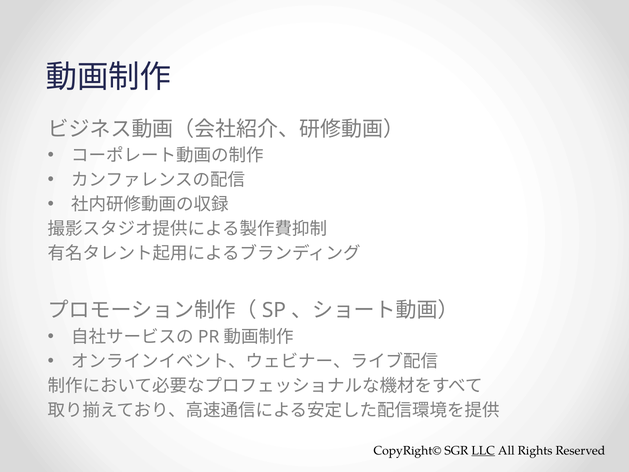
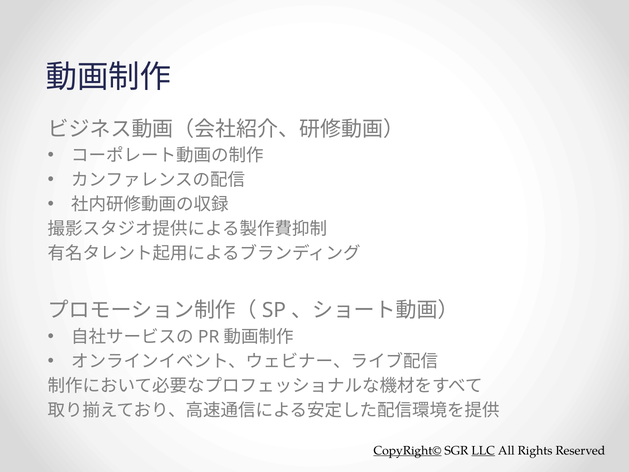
CopyRight© underline: none -> present (407, 450)
